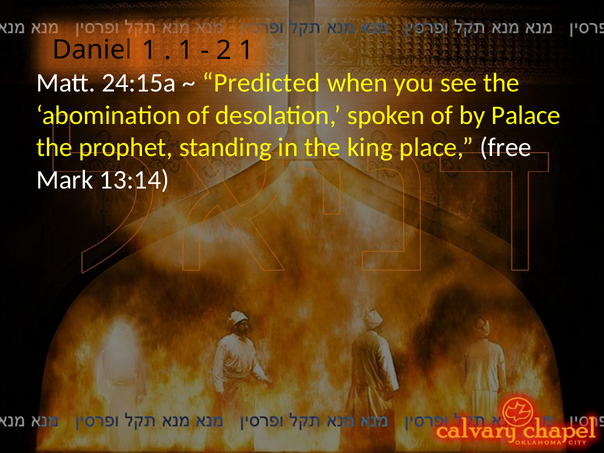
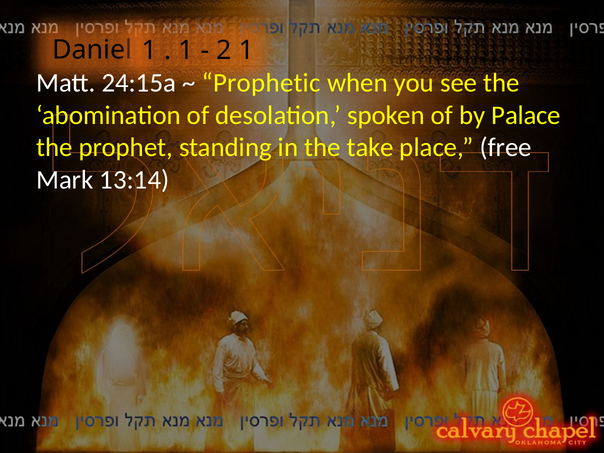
Predicted: Predicted -> Prophetic (261, 83)
king: king -> take (370, 148)
